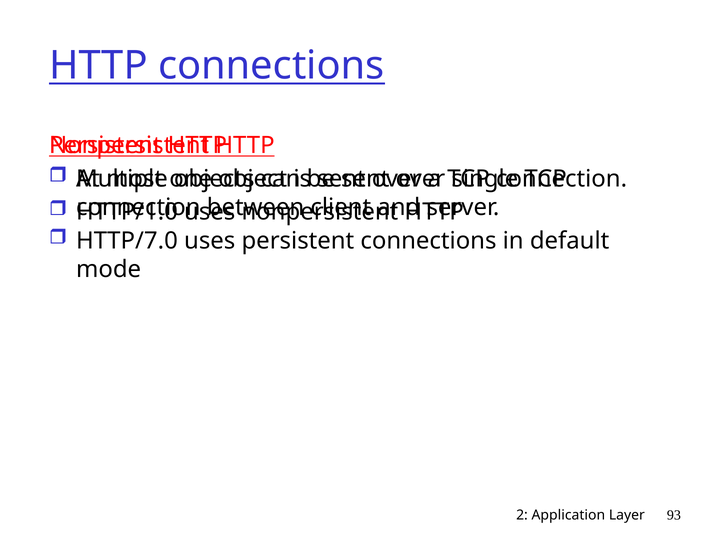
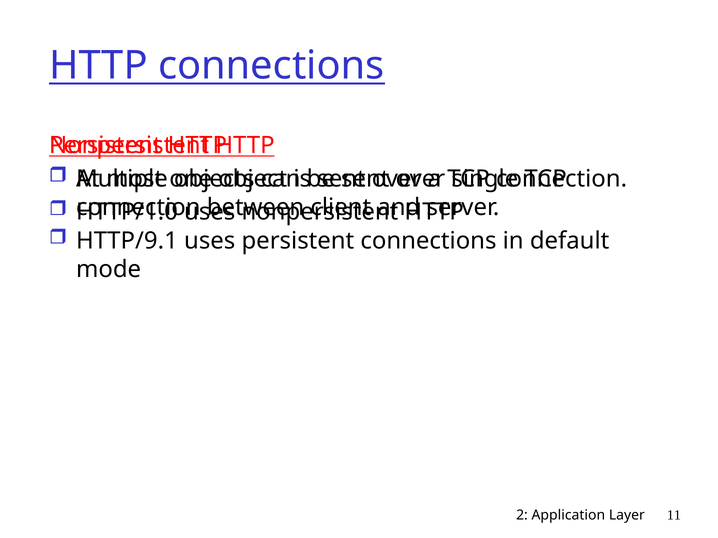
HTTP/7.0: HTTP/7.0 -> HTTP/9.1 (127, 241)
93: 93 -> 11 (674, 516)
